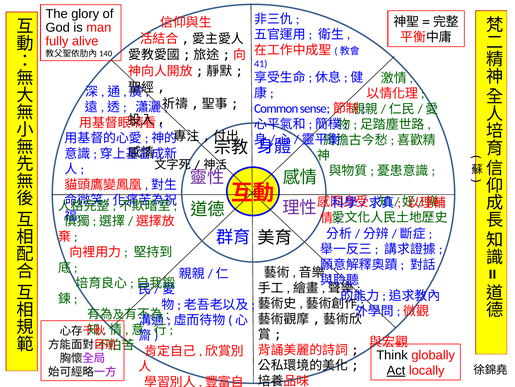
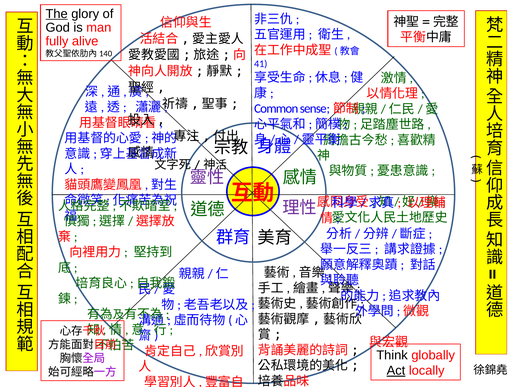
The underline: none -> present (57, 14)
